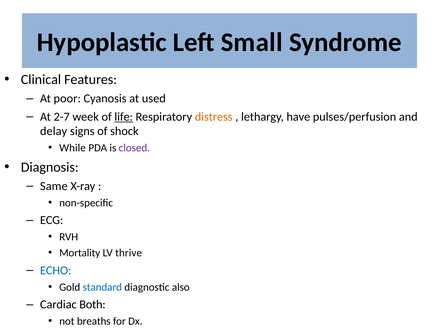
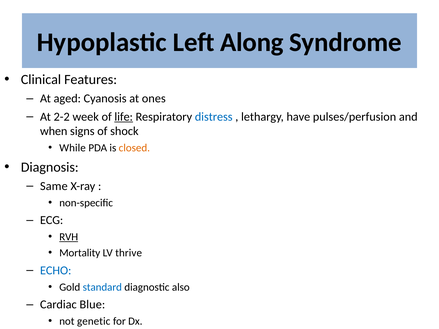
Small: Small -> Along (252, 42)
poor: poor -> aged (67, 99)
used: used -> ones (154, 99)
2-7: 2-7 -> 2-2 (62, 117)
distress colour: orange -> blue (214, 117)
delay: delay -> when (54, 131)
closed colour: purple -> orange (134, 148)
RVH underline: none -> present (69, 237)
Both: Both -> Blue (92, 305)
breaths: breaths -> genetic (94, 322)
